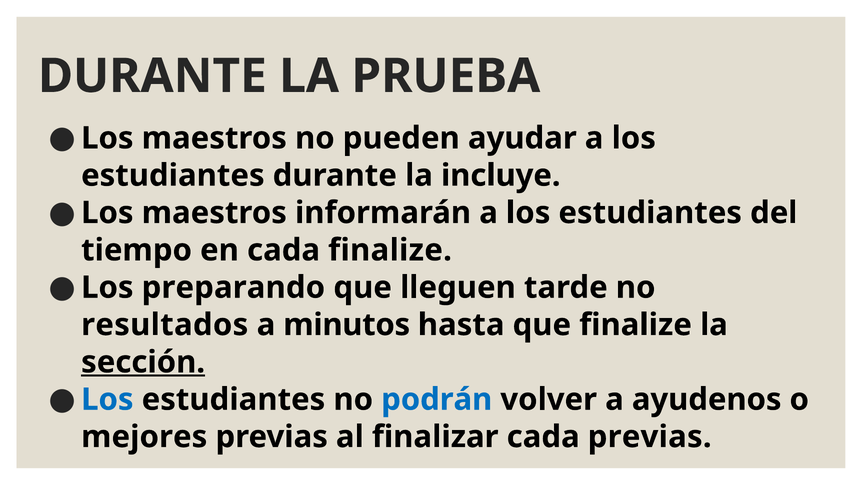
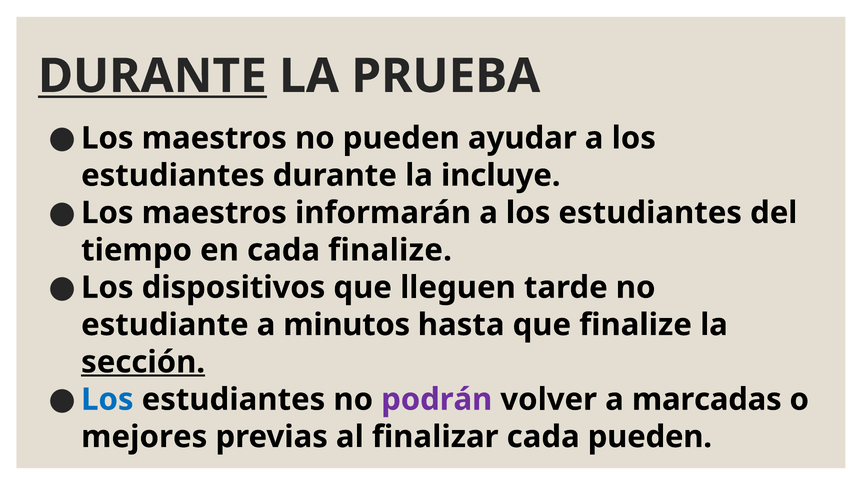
DURANTE underline: none -> present (152, 76)
preparando: preparando -> dispositivos (233, 287)
resultados: resultados -> estudiante (165, 325)
podrán colour: blue -> purple (437, 399)
ayudenos: ayudenos -> marcadas (707, 399)
cada previas: previas -> pueden (650, 437)
